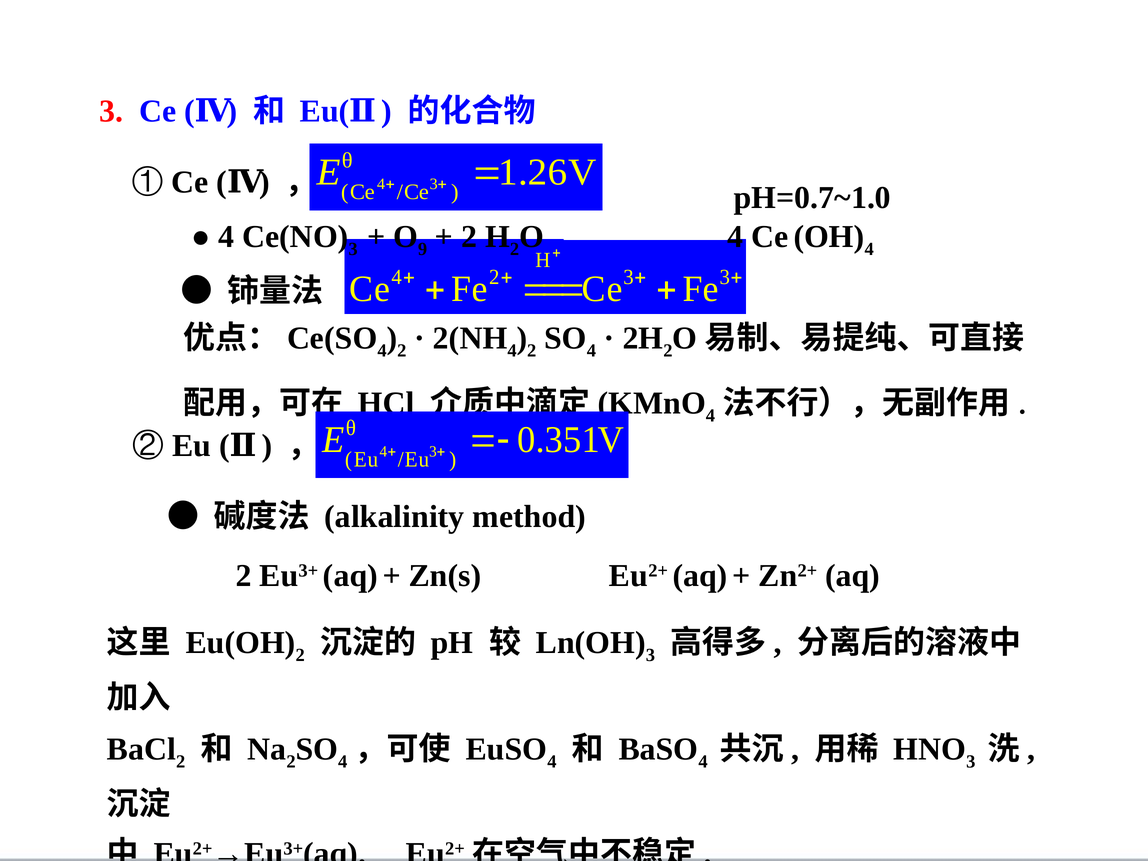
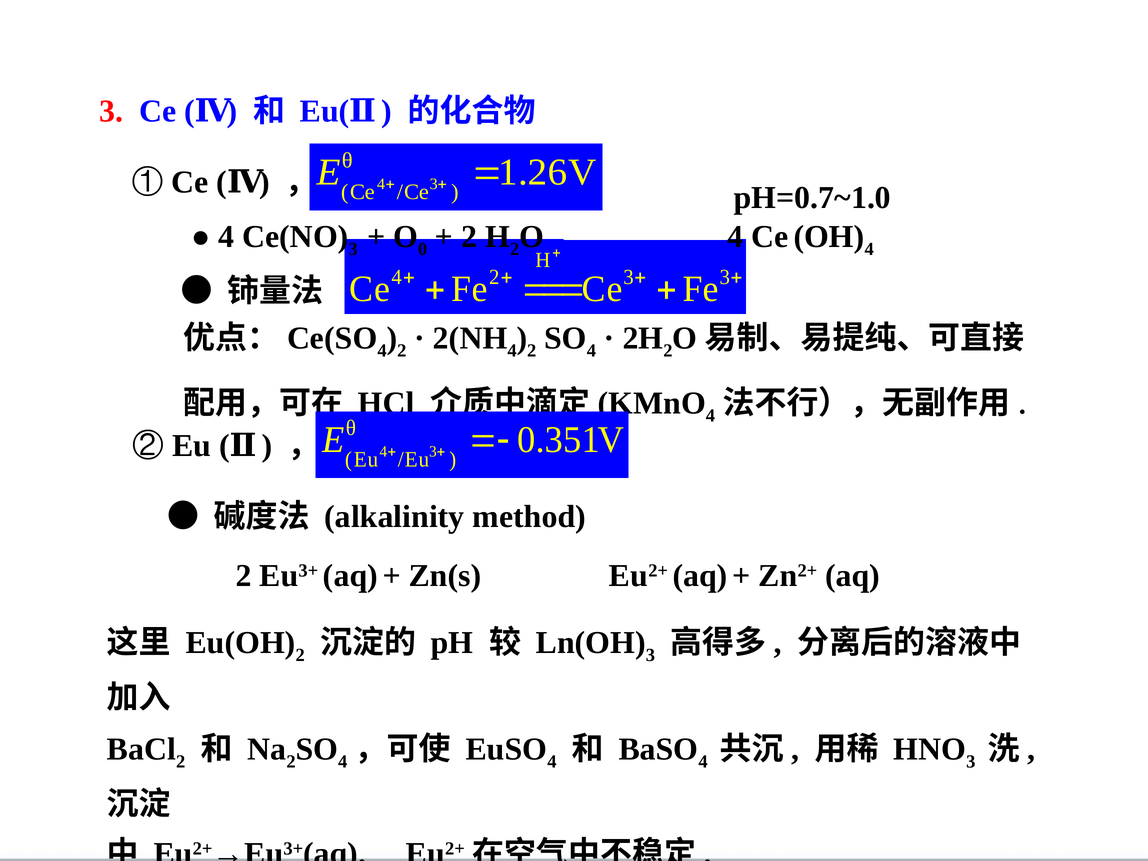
9: 9 -> 0 (423, 249)
